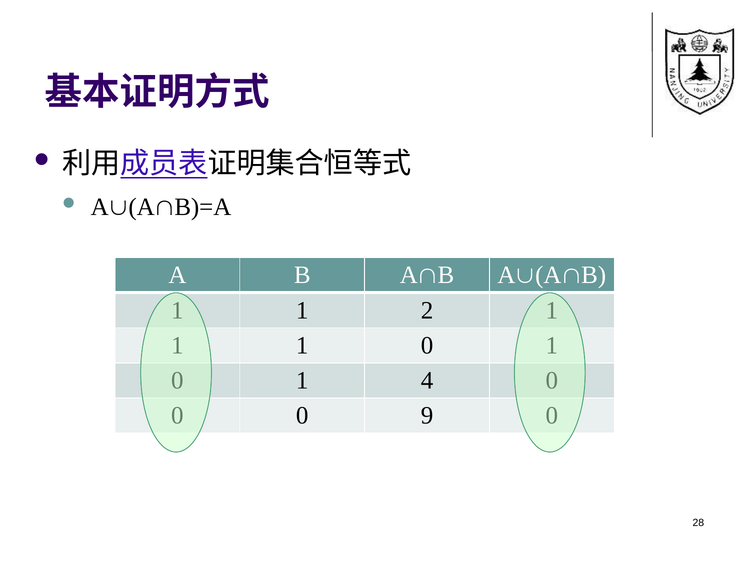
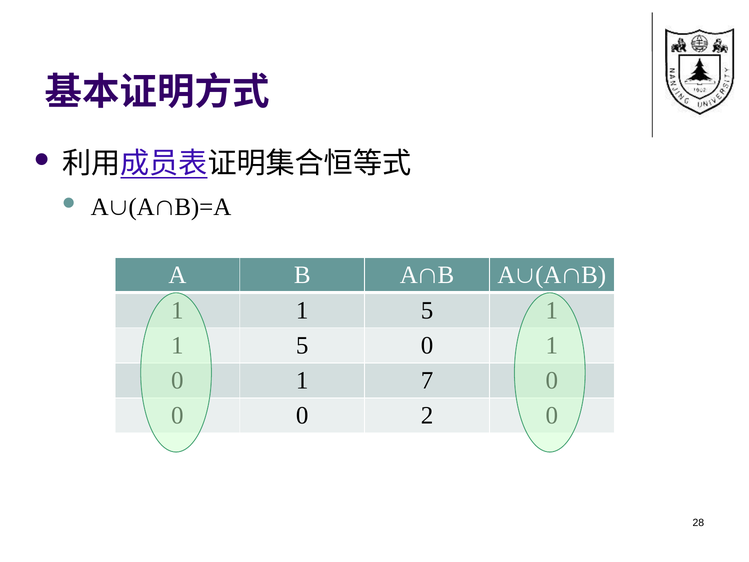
2: 2 -> 5 (427, 310)
1: 1 -> 5 (302, 345)
4: 4 -> 7 (427, 380)
9: 9 -> 2 (427, 416)
